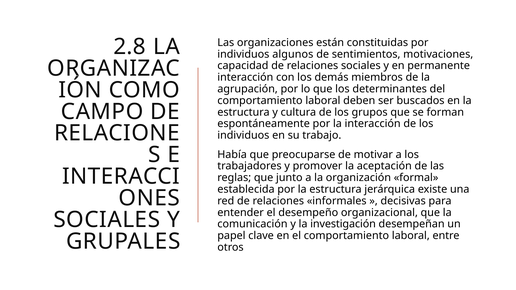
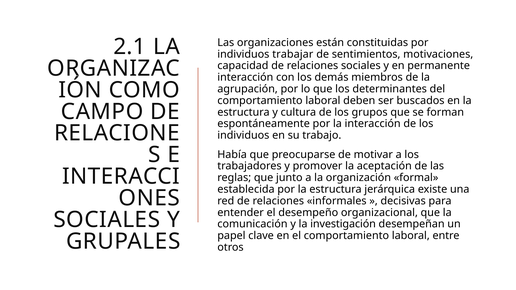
2.8: 2.8 -> 2.1 (130, 47)
algunos: algunos -> trabajar (293, 54)
